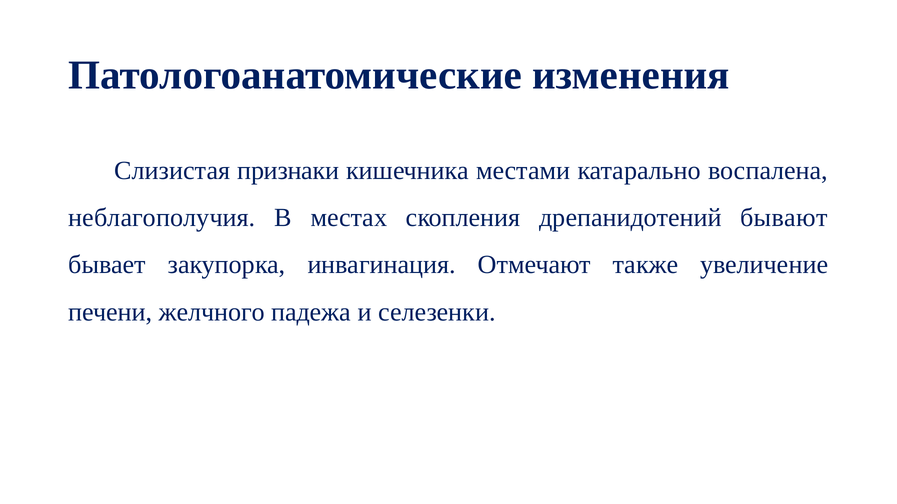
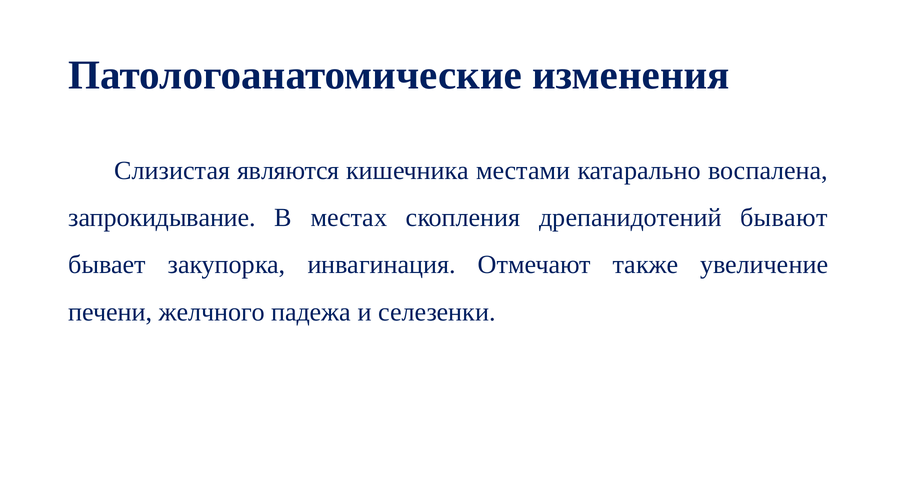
признаки: признаки -> являются (288, 171)
неблагополучия: неблагополучия -> запрокидывание (162, 218)
